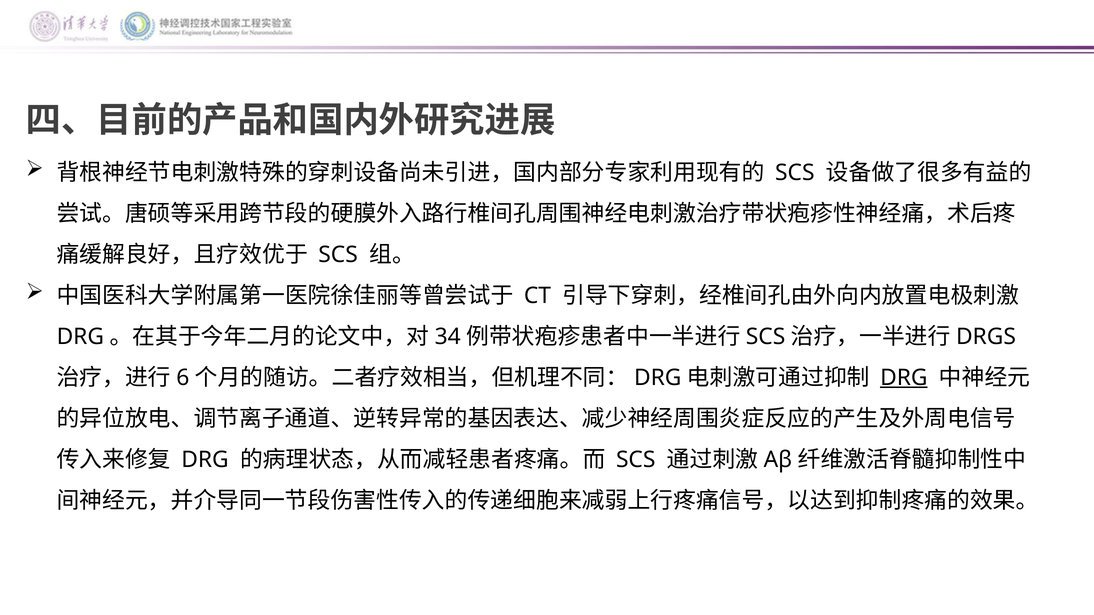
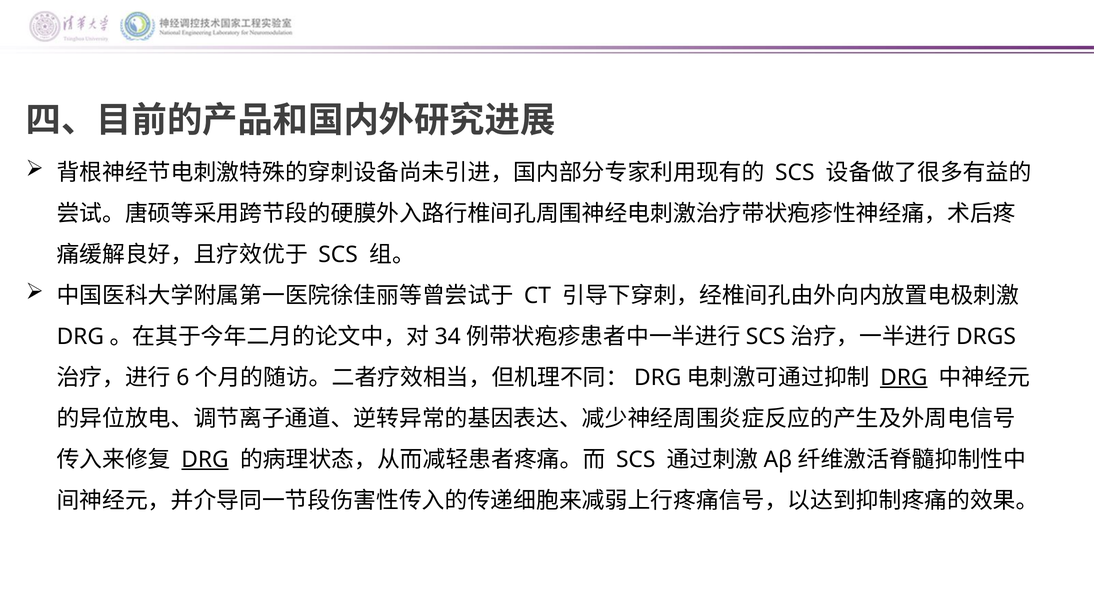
DRG underline: none -> present (205, 460)
